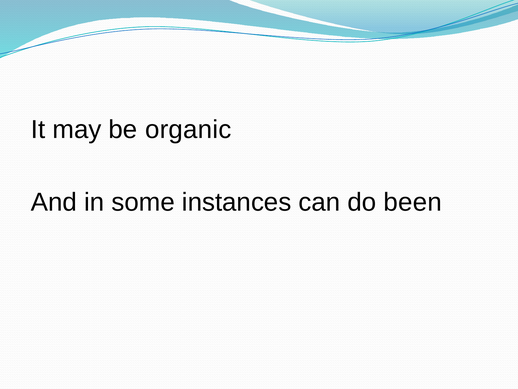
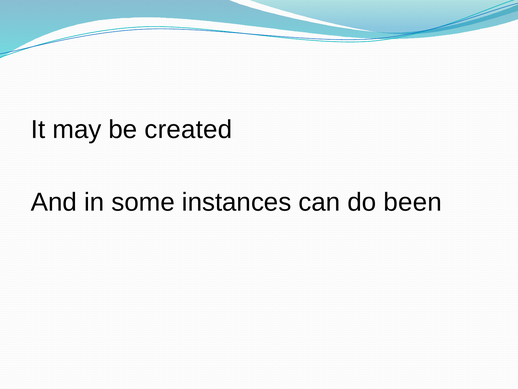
organic: organic -> created (188, 130)
